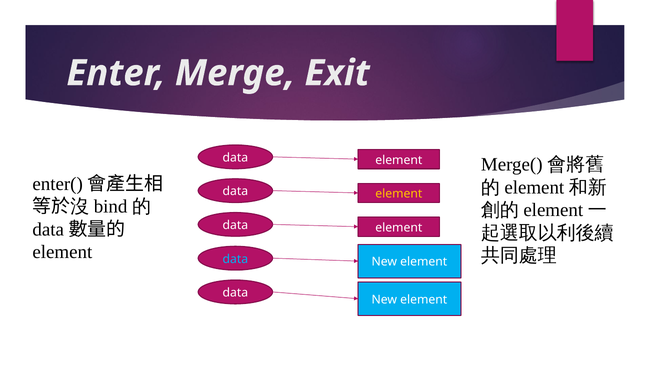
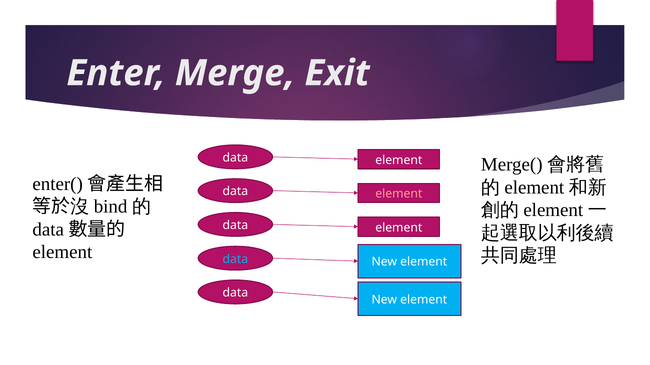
element colour: yellow -> pink (399, 194)
